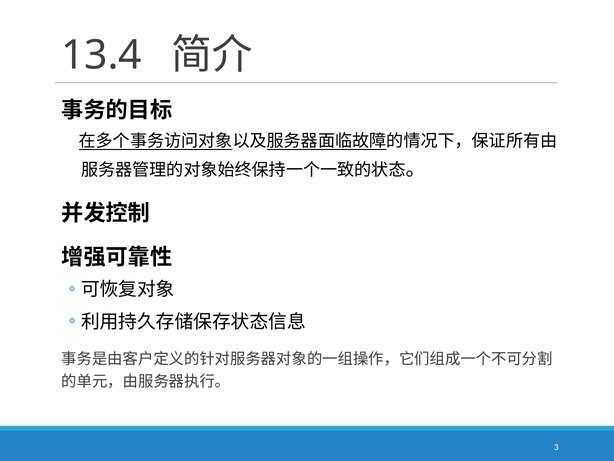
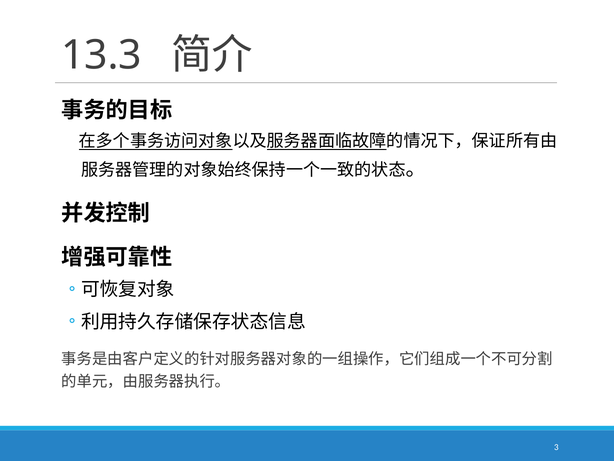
13.4: 13.4 -> 13.3 (101, 55)
